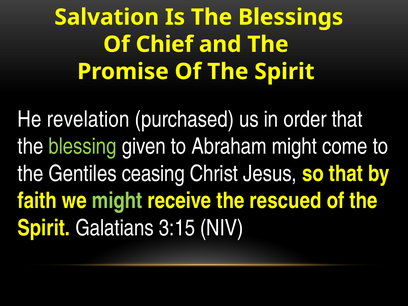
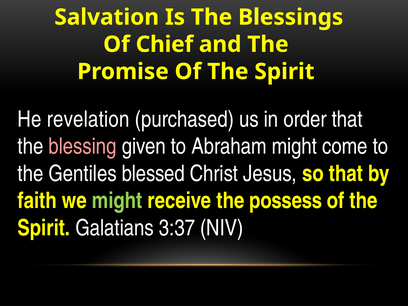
blessing colour: light green -> pink (83, 146)
ceasing: ceasing -> blessed (153, 174)
rescued: rescued -> possess (286, 201)
3:15: 3:15 -> 3:37 (177, 228)
